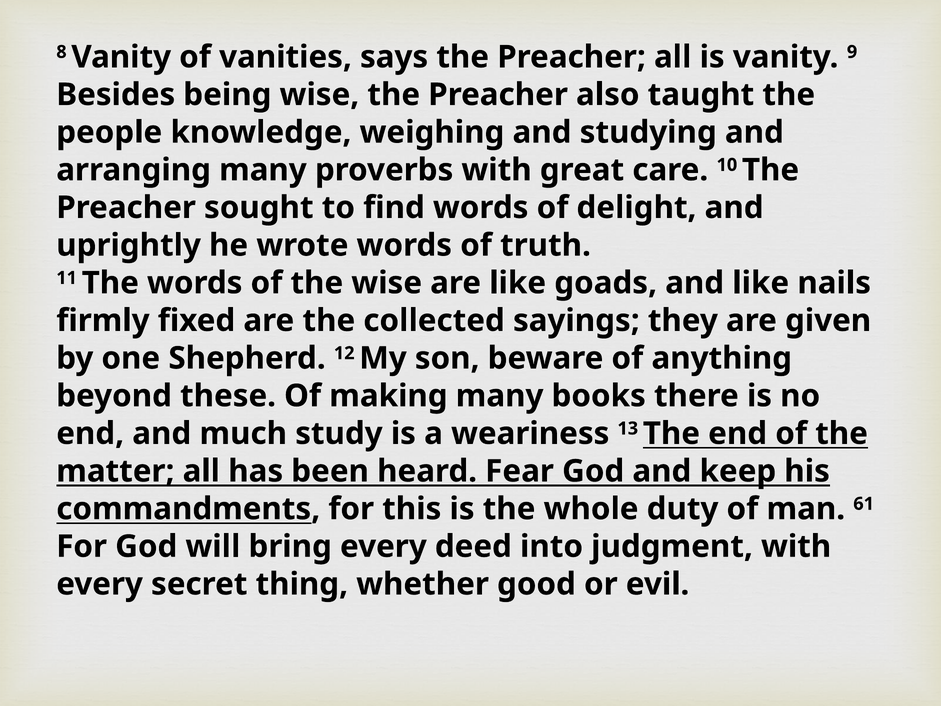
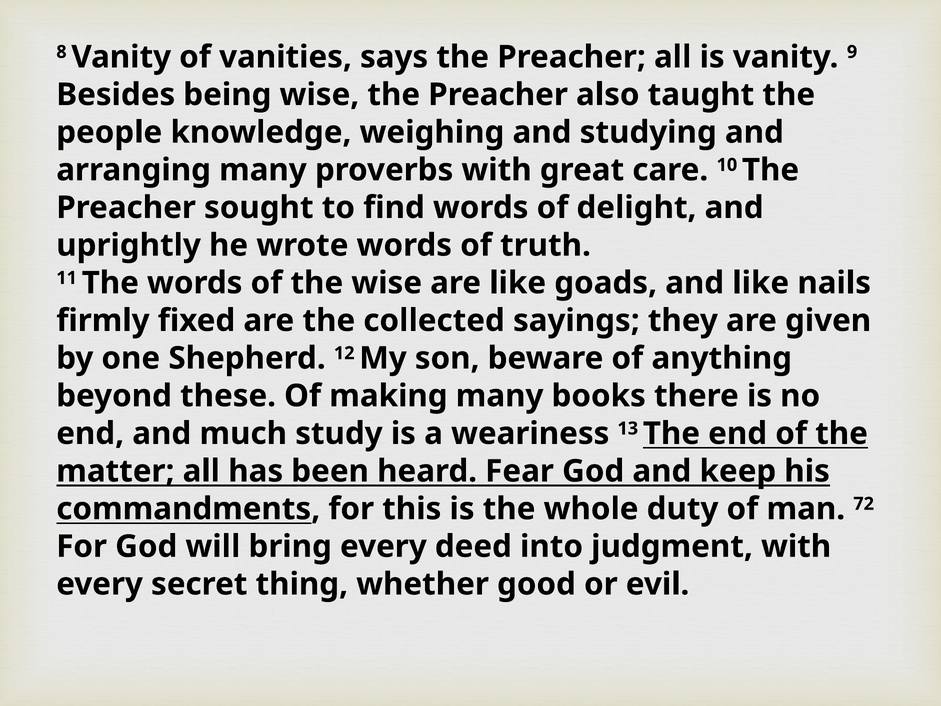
61: 61 -> 72 (864, 504)
